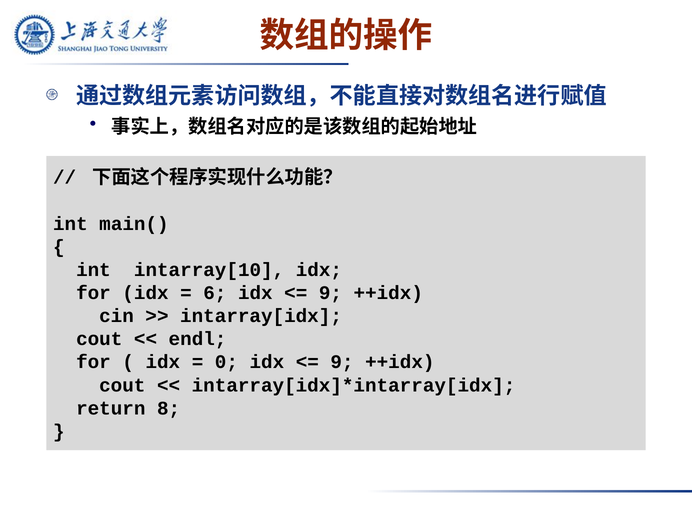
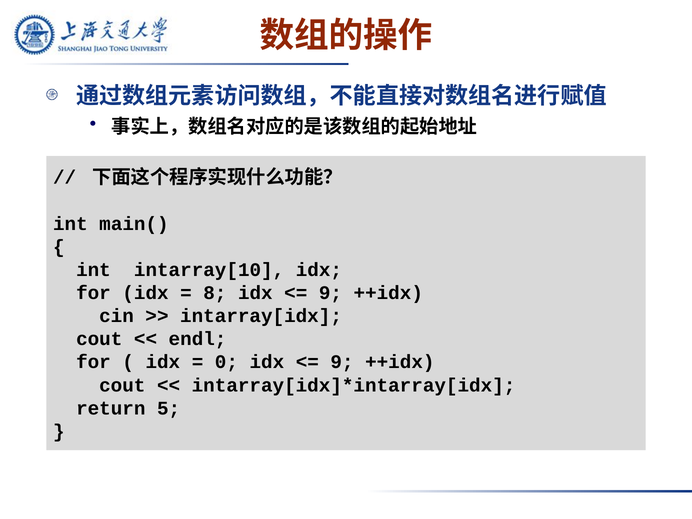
6: 6 -> 8 (215, 293)
8: 8 -> 5 (169, 408)
